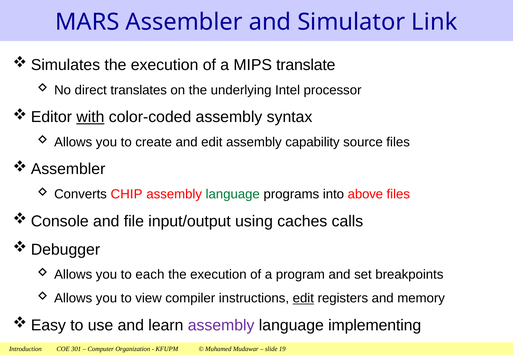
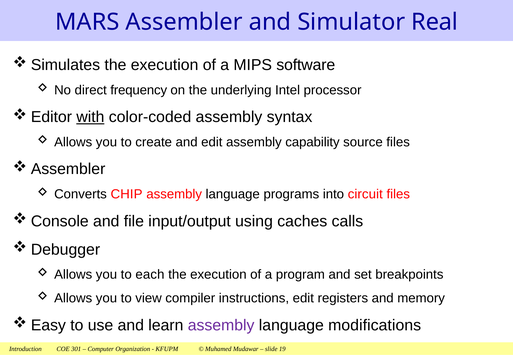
Link: Link -> Real (435, 22)
translate: translate -> software (306, 65)
translates: translates -> frequency (139, 90)
language colour: green -> black (233, 194)
above: above -> circuit (365, 194)
edit underline: present -> none (303, 298)
implementing: implementing -> modifications (375, 325)
